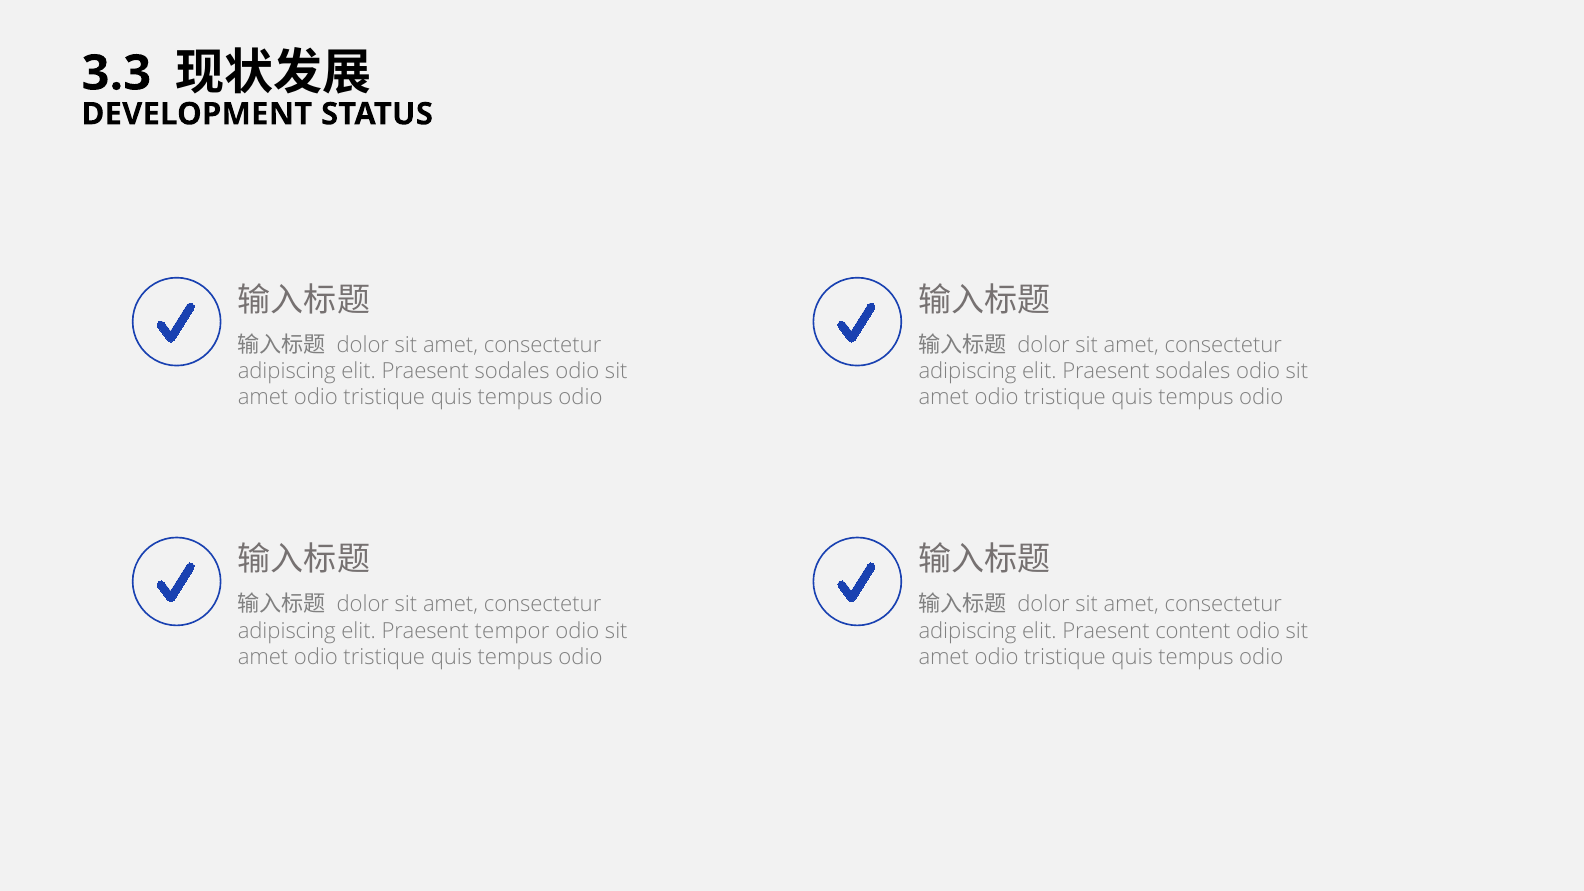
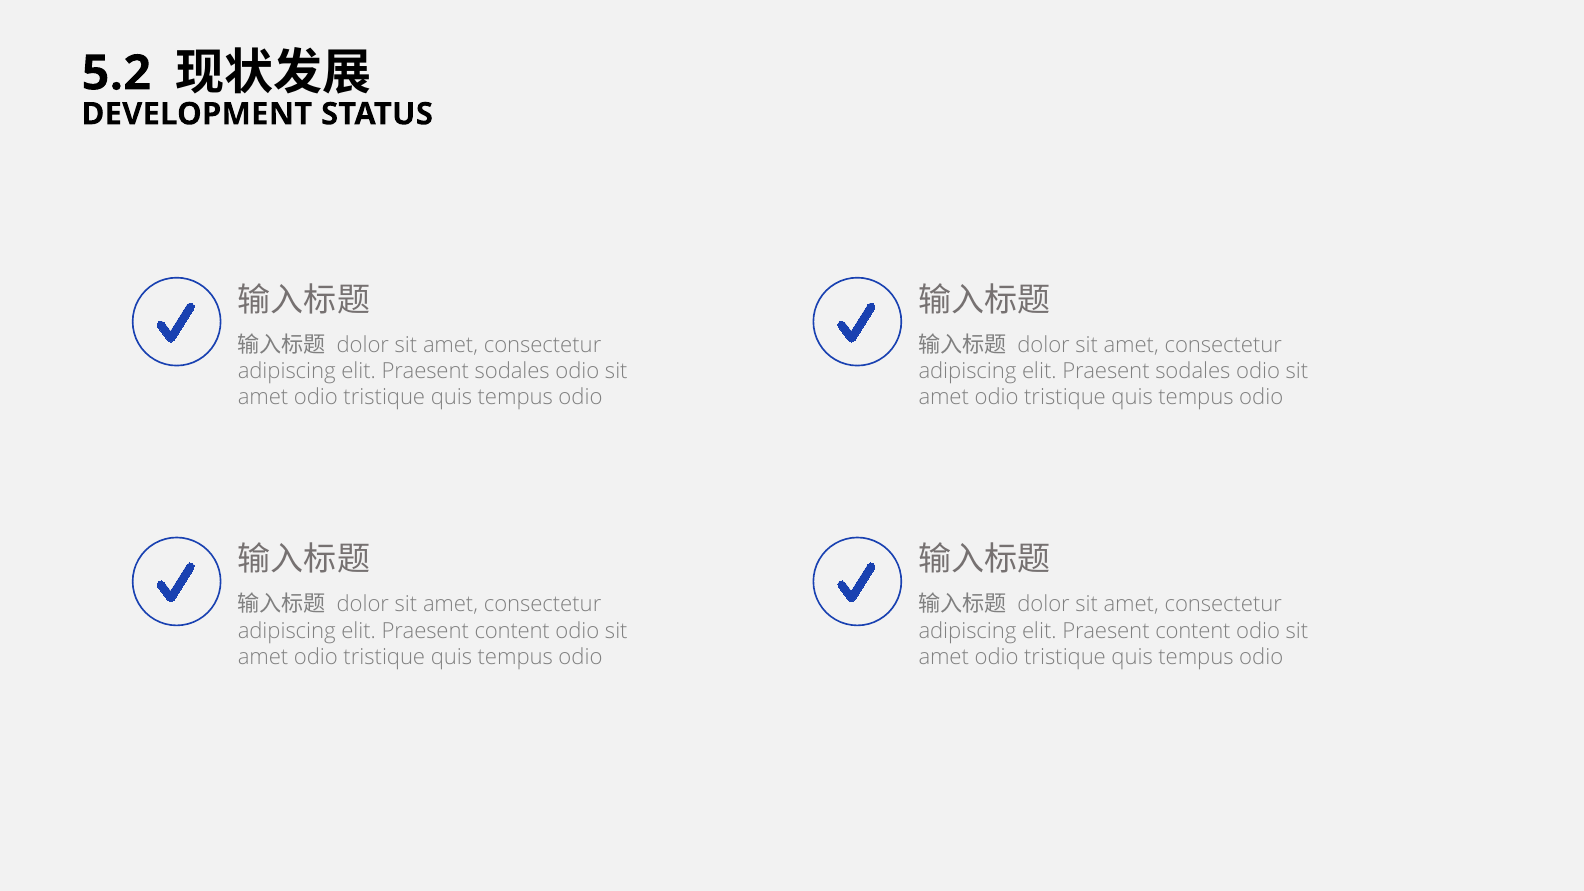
3.3: 3.3 -> 5.2 (116, 73)
tempor: tempor -> content (512, 631)
